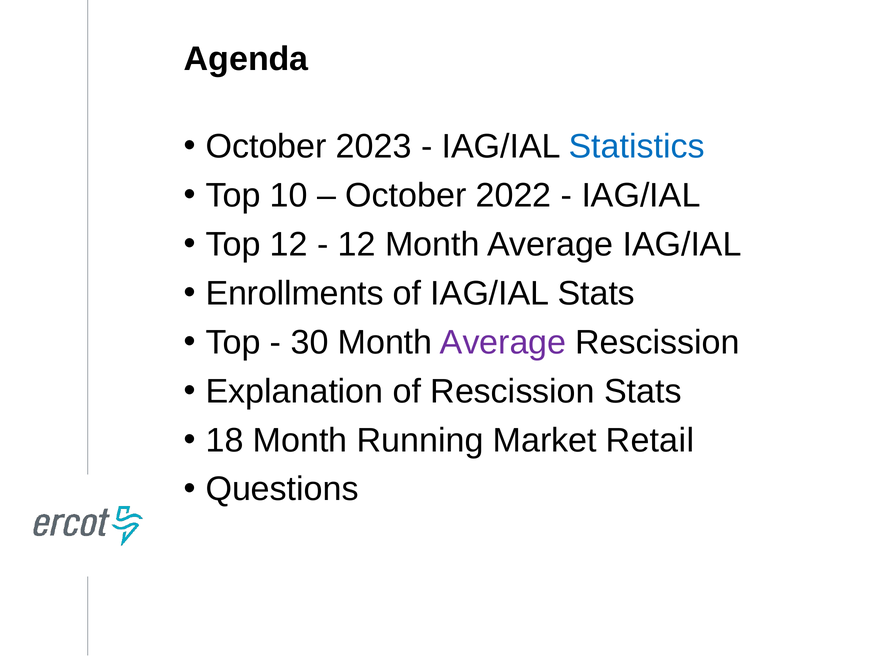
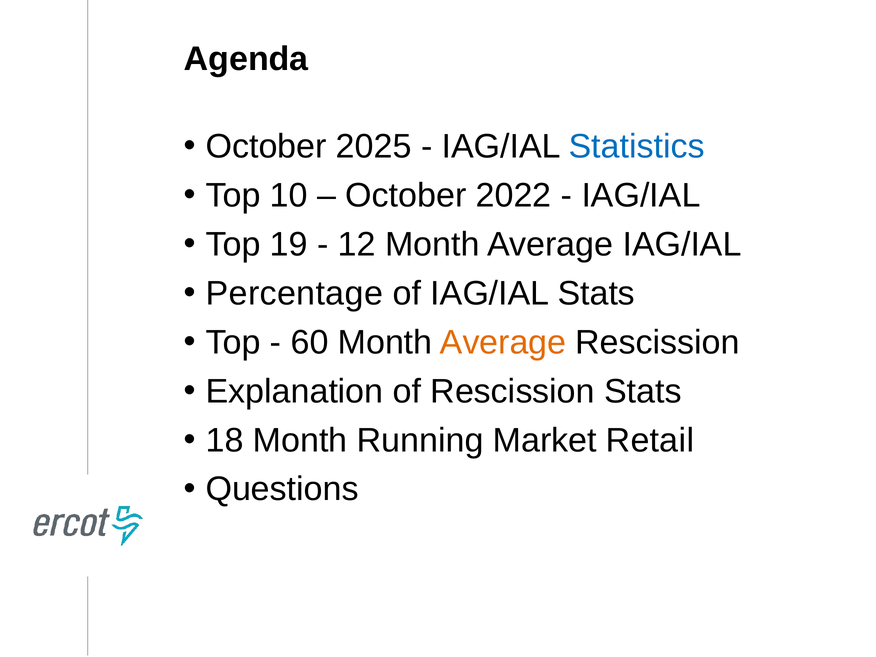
2023: 2023 -> 2025 (374, 146)
Top 12: 12 -> 19 (289, 244)
Enrollments: Enrollments -> Percentage (294, 293)
30: 30 -> 60 (310, 342)
Average colour: purple -> orange (503, 342)
